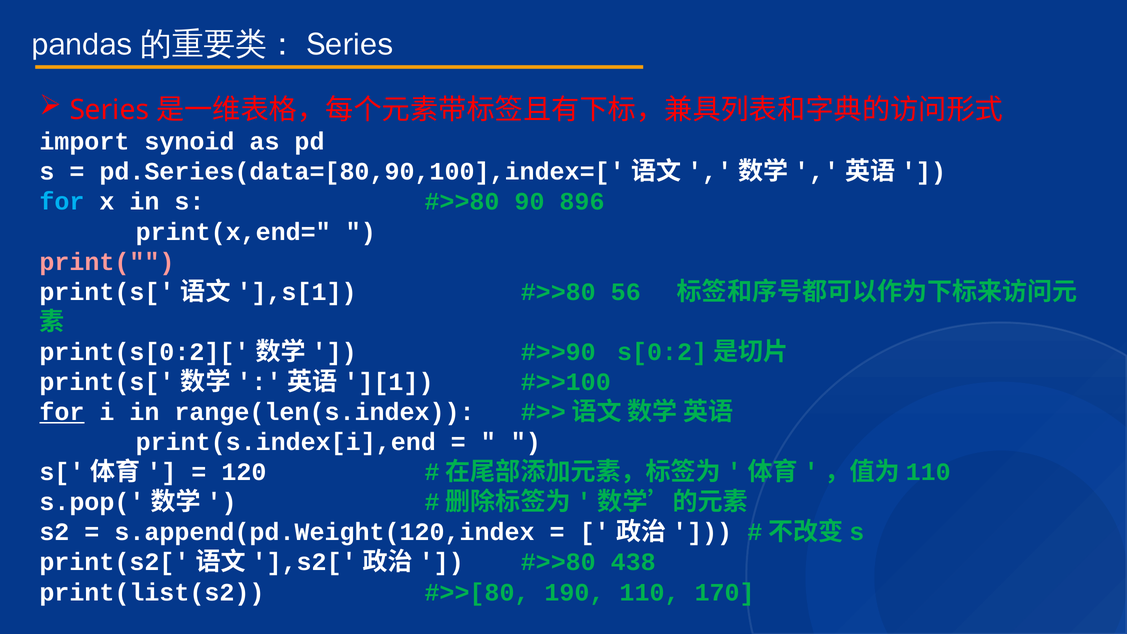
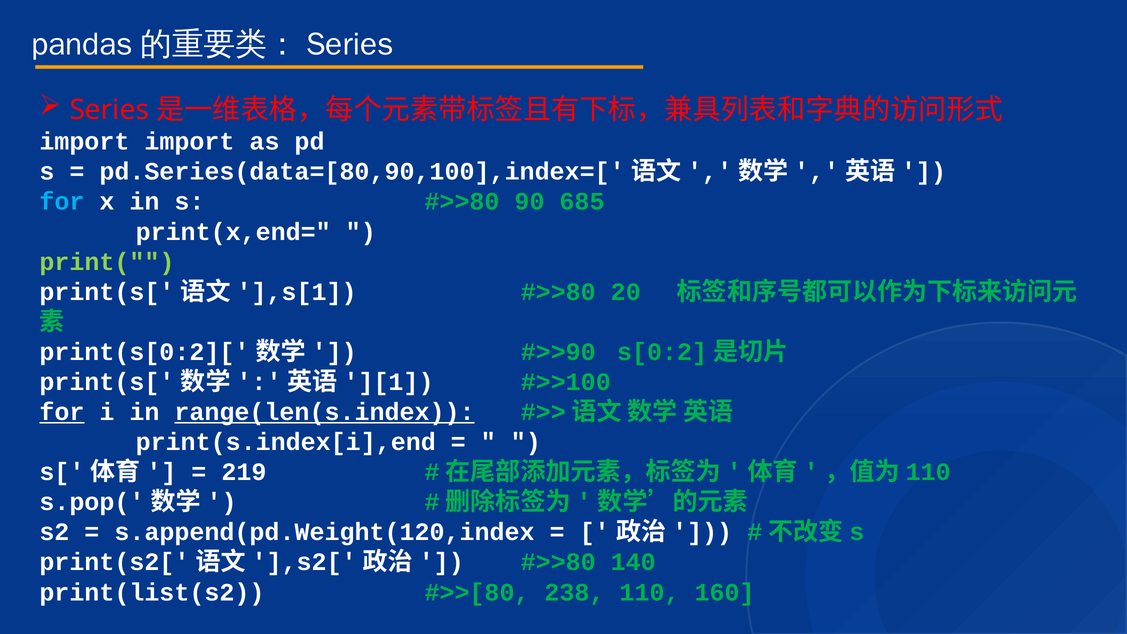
import synoid: synoid -> import (189, 141)
896: 896 -> 685 (582, 202)
print( colour: pink -> light green (107, 262)
56: 56 -> 20 (626, 292)
range(len(s.index underline: none -> present (325, 412)
120: 120 -> 219 (244, 472)
438: 438 -> 140 (633, 562)
190: 190 -> 238 (574, 592)
170: 170 -> 160 (725, 592)
